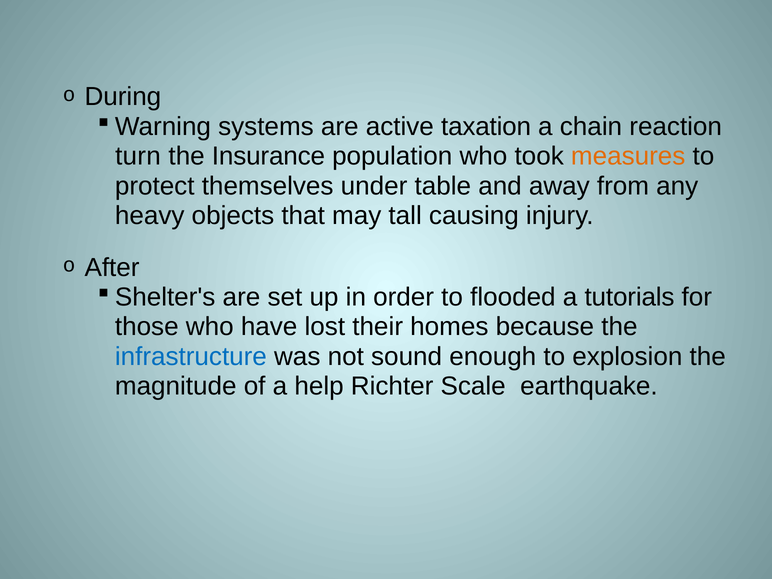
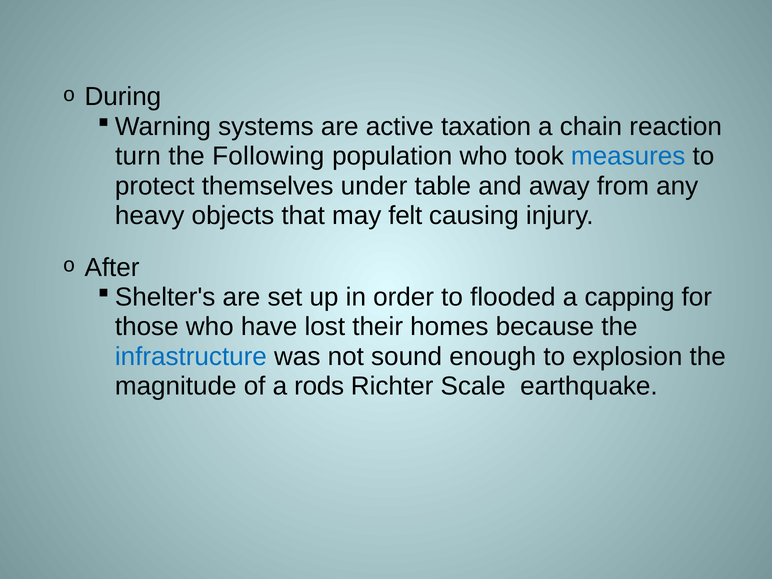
Insurance: Insurance -> Following (268, 156)
measures colour: orange -> blue (628, 156)
tall: tall -> felt (405, 216)
tutorials: tutorials -> capping (630, 297)
help: help -> rods (319, 386)
